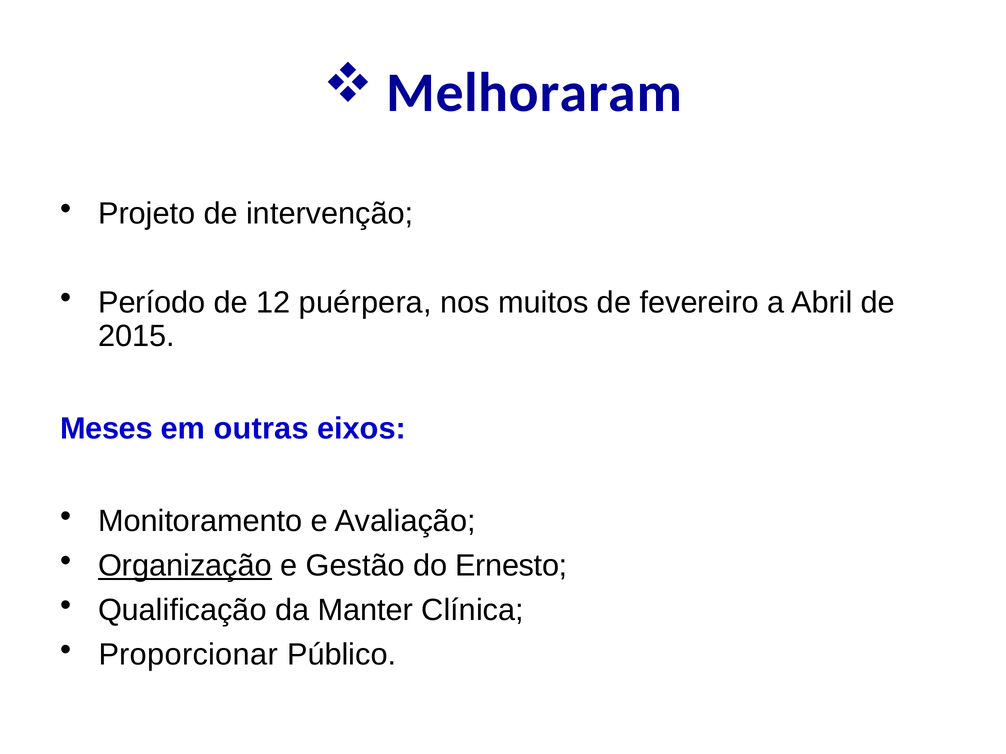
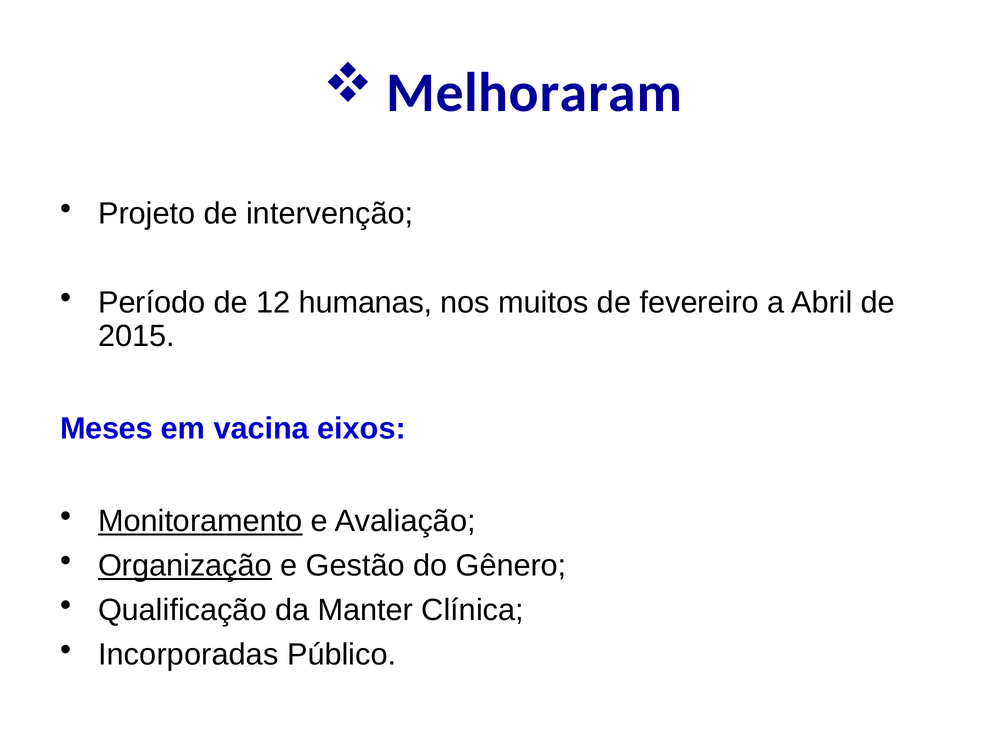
puérpera: puérpera -> humanas (366, 303)
outras: outras -> vacina (261, 429)
Monitoramento underline: none -> present (200, 522)
Ernesto: Ernesto -> Gênero (511, 566)
Proporcionar: Proporcionar -> Incorporadas (188, 655)
